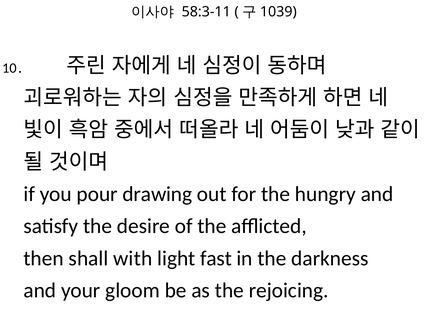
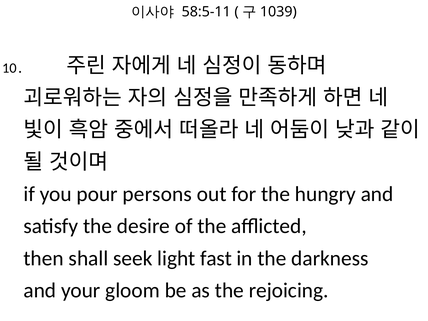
58:3-11: 58:3-11 -> 58:5-11 (206, 12)
drawing: drawing -> persons (157, 194)
with: with -> seek (133, 258)
